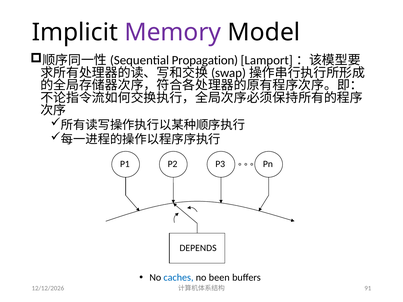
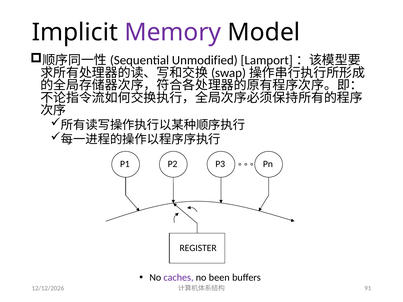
Propagation: Propagation -> Unmodified (205, 60)
DEPENDS: DEPENDS -> REGISTER (198, 248)
caches colour: blue -> purple (179, 278)
